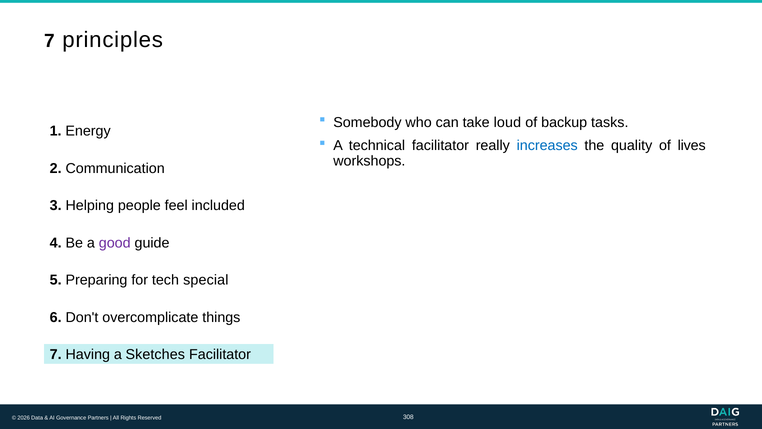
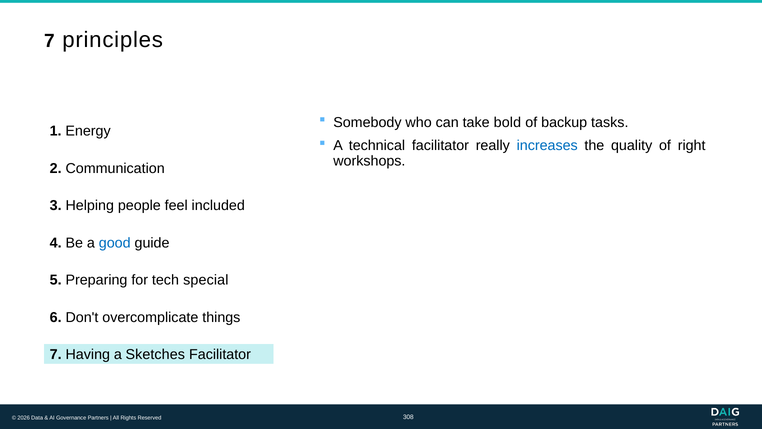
loud: loud -> bold (507, 122)
lives: lives -> right (692, 146)
good colour: purple -> blue (115, 243)
